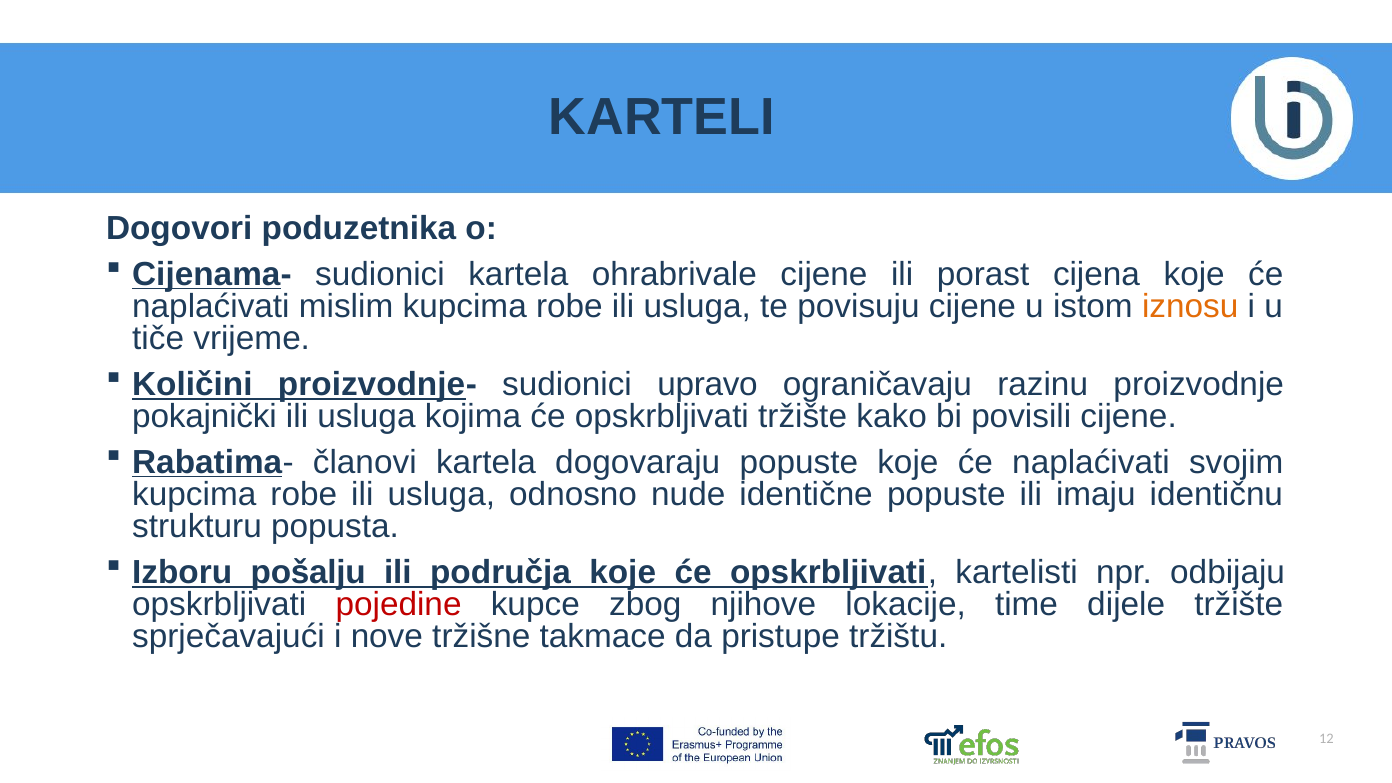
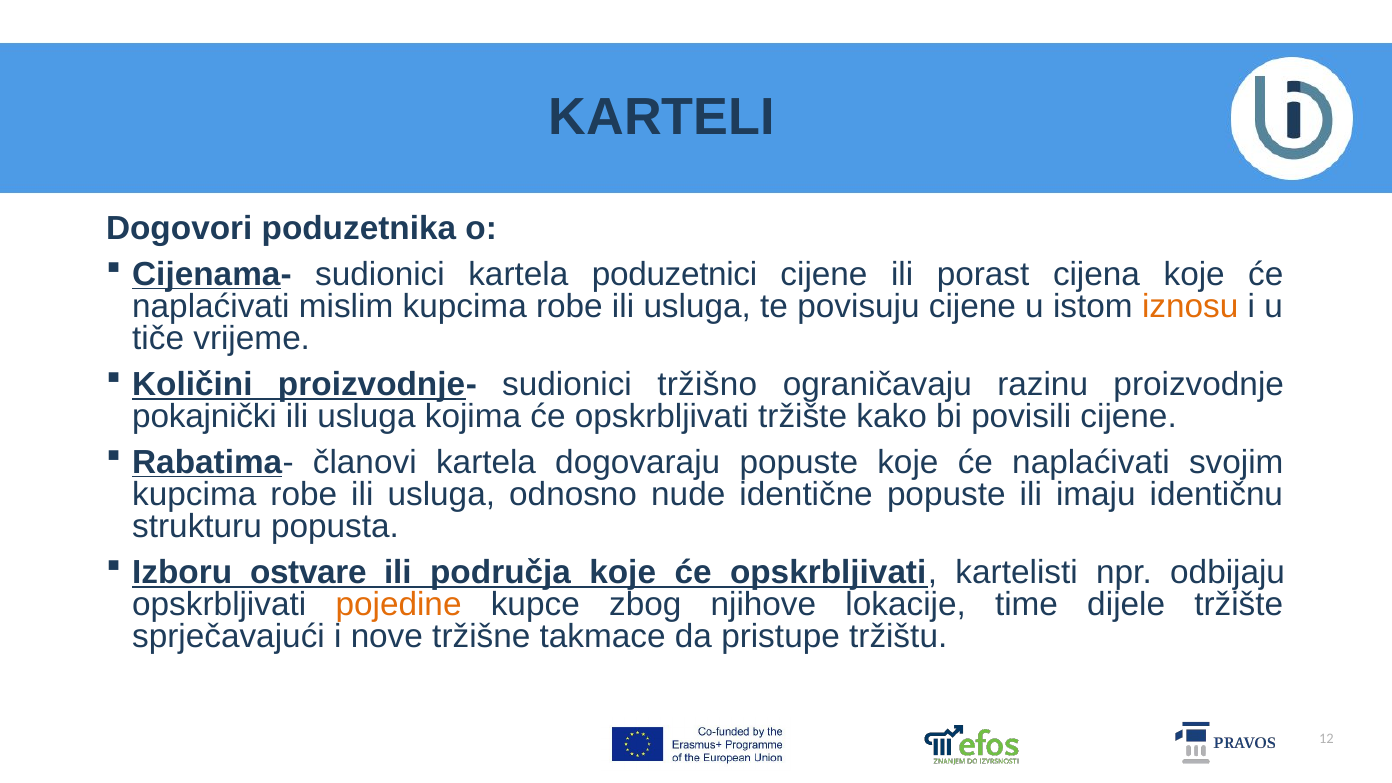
ohrabrivale: ohrabrivale -> poduzetnici (675, 274)
upravo: upravo -> tržišno (707, 384)
pošalju: pošalju -> ostvare (308, 572)
pojedine colour: red -> orange (399, 605)
